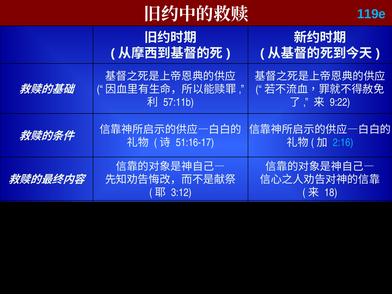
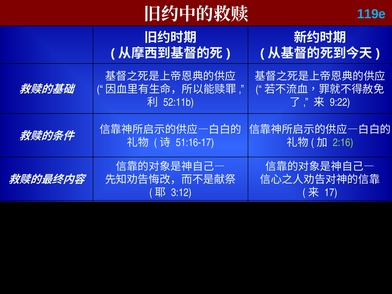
57:11b: 57:11b -> 52:11b (179, 102)
2:16 colour: light blue -> light green (343, 143)
18: 18 -> 17 (331, 193)
